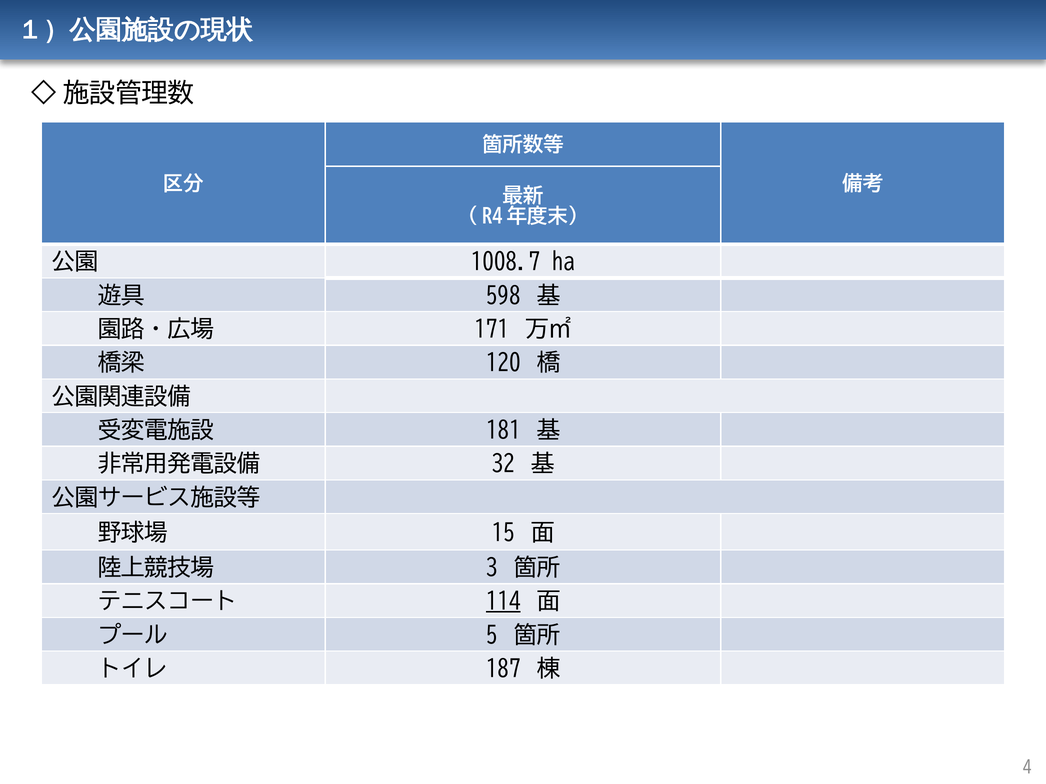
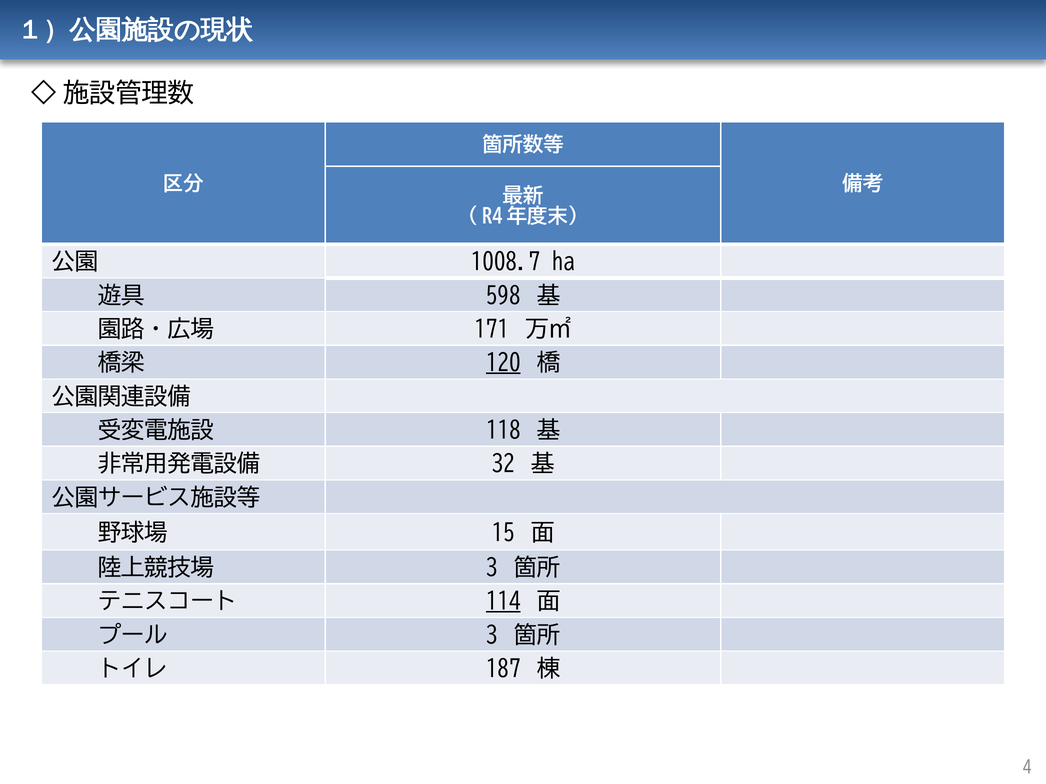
120 underline: none -> present (503, 363)
181: 181 -> 118 (503, 431)
5: 5 -> 3 (492, 636)
